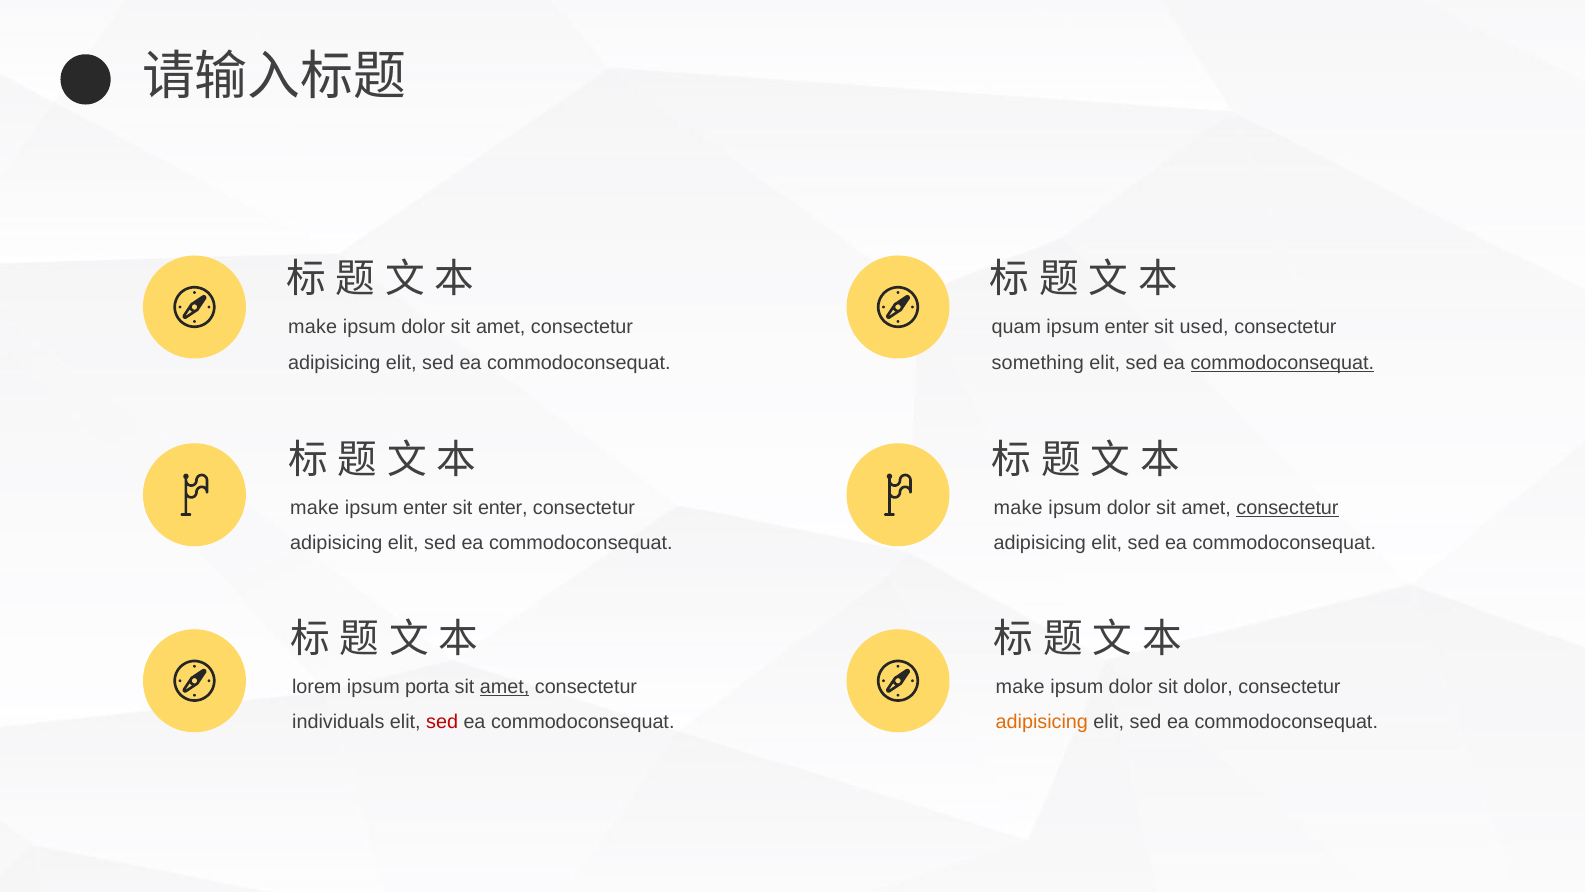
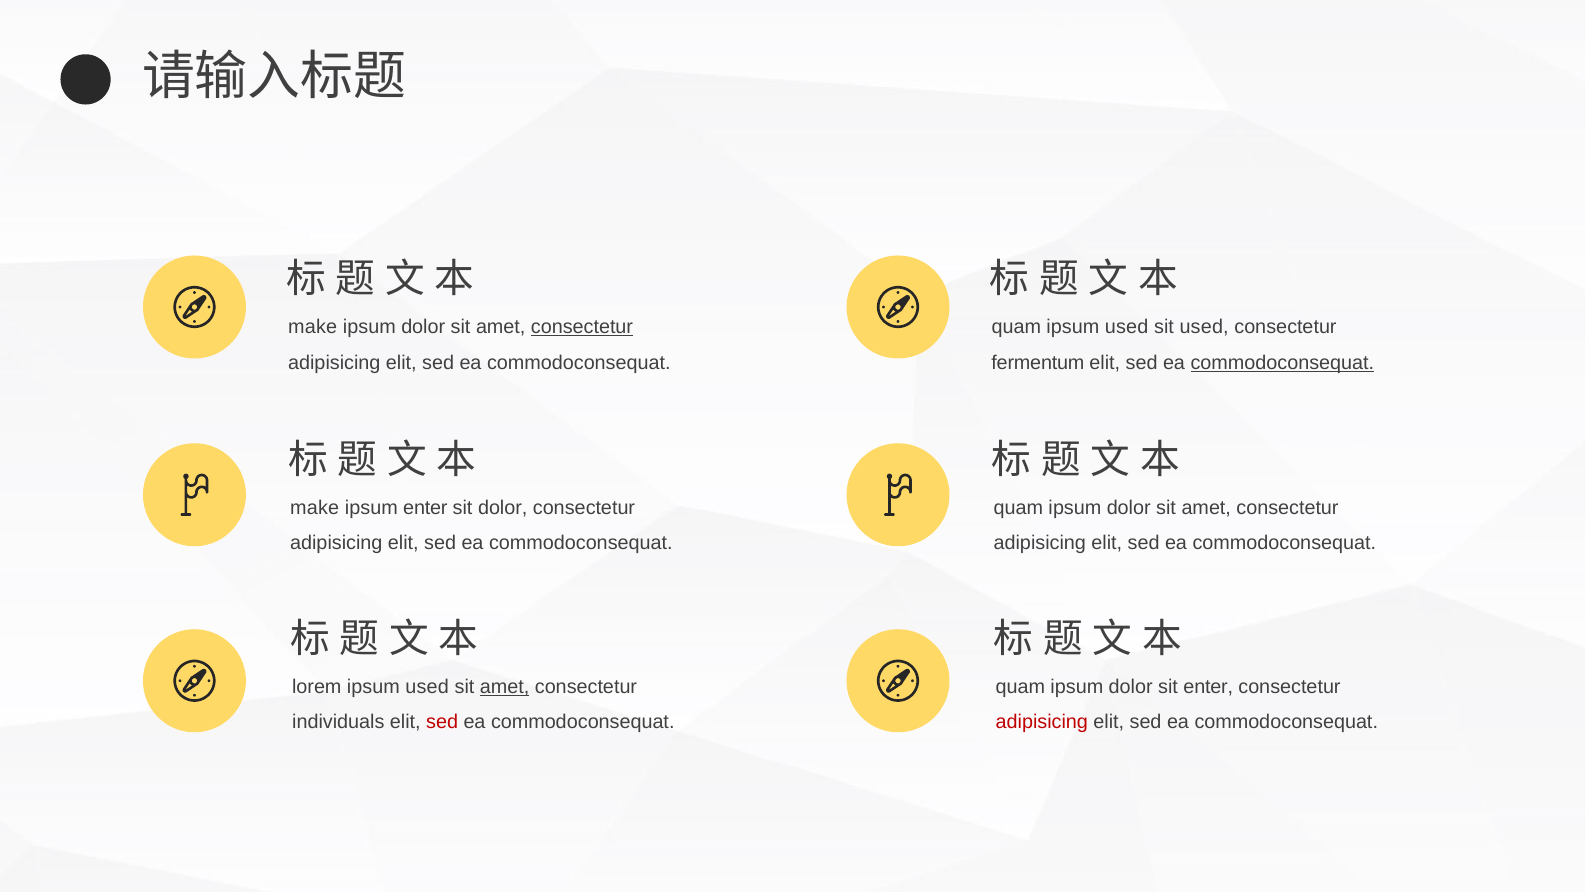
consectetur underline: none -> present (582, 327)
enter: enter -> used (1127, 327)
something: something -> fermentum (1038, 362)
sit enter: enter -> dolor (503, 507)
make: make -> quam (1018, 507)
consectetur underline: present -> none (1288, 507)
lorem ipsum porta: porta -> used (427, 686)
make: make -> quam (1020, 686)
sit dolor: dolor -> enter (1208, 686)
adipisicing colour: orange -> red (1042, 722)
